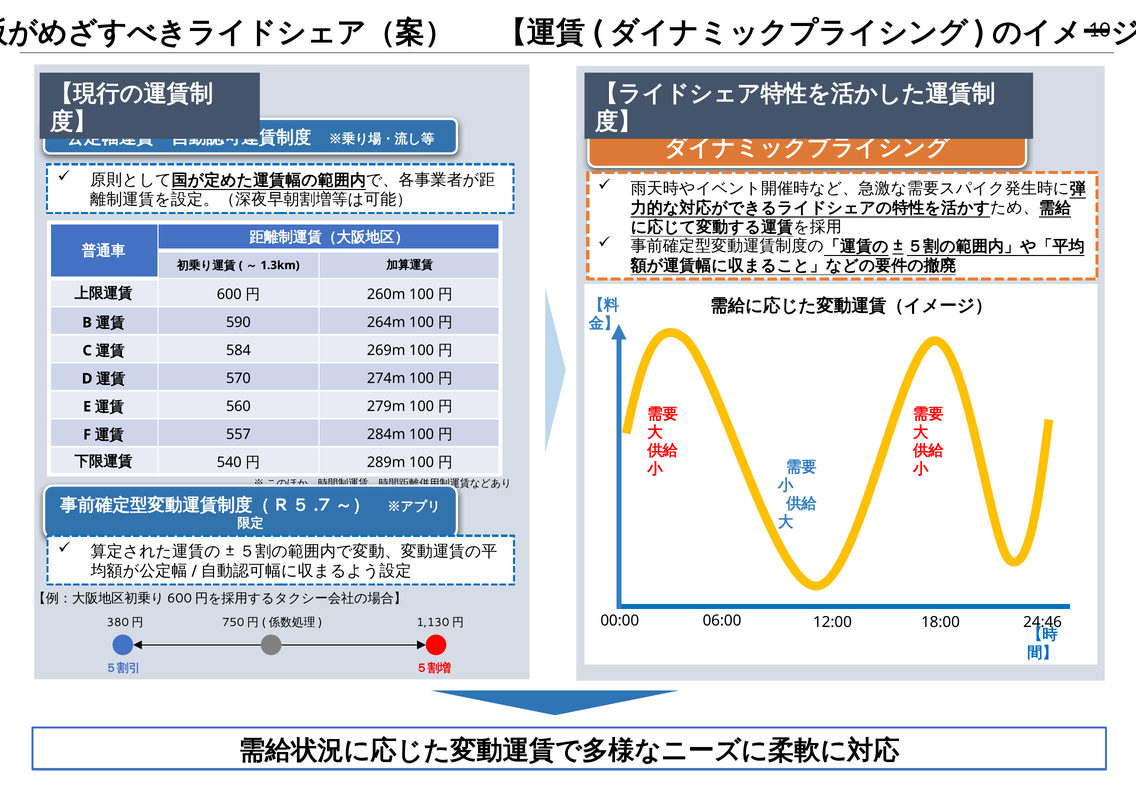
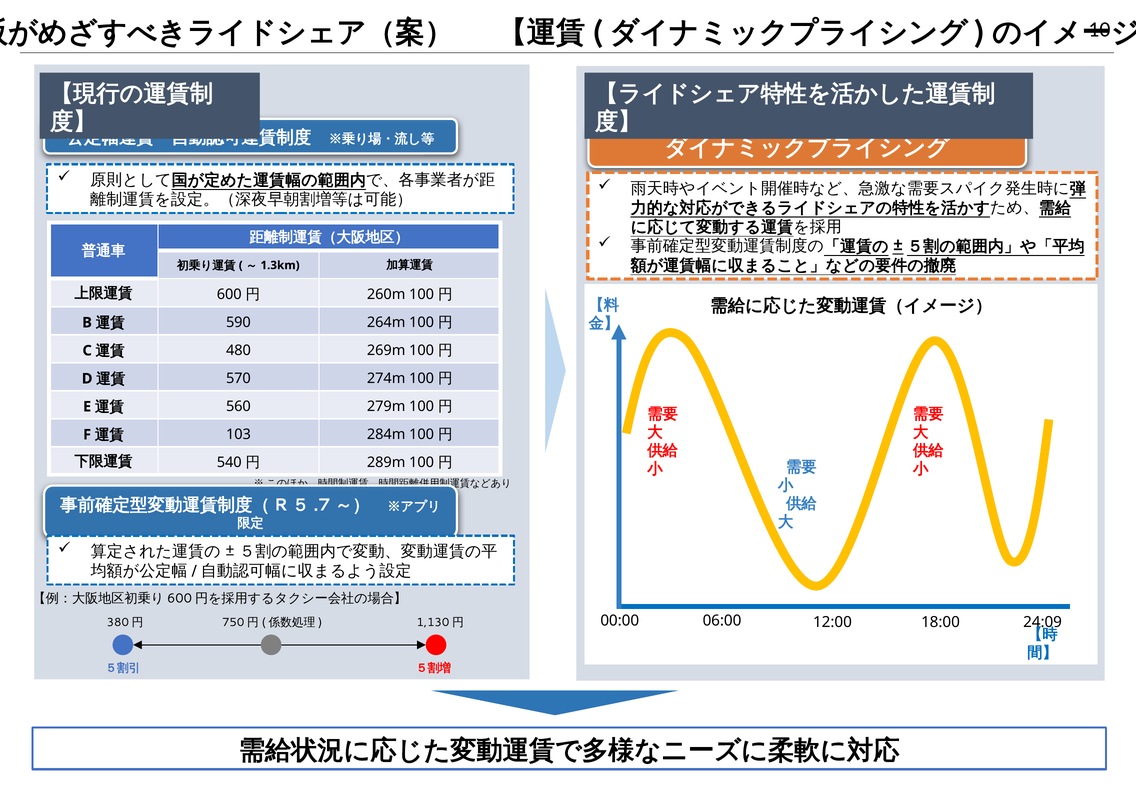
584: 584 -> 480 (238, 351)
557: 557 -> 103 (238, 435)
24:46: 24:46 -> 24:09 (1043, 623)
